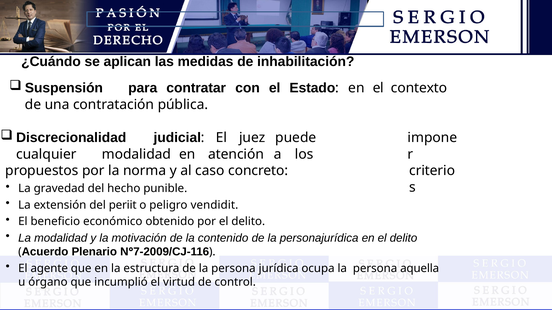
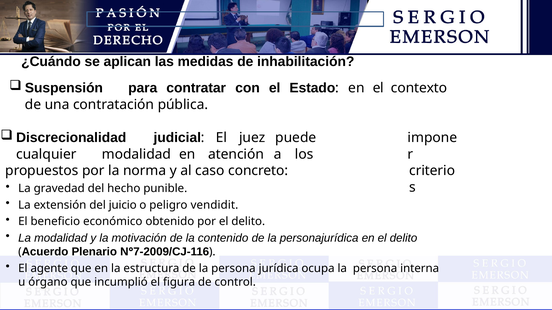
periit: periit -> juicio (123, 205)
aquella: aquella -> interna (420, 269)
virtud: virtud -> figura (179, 282)
